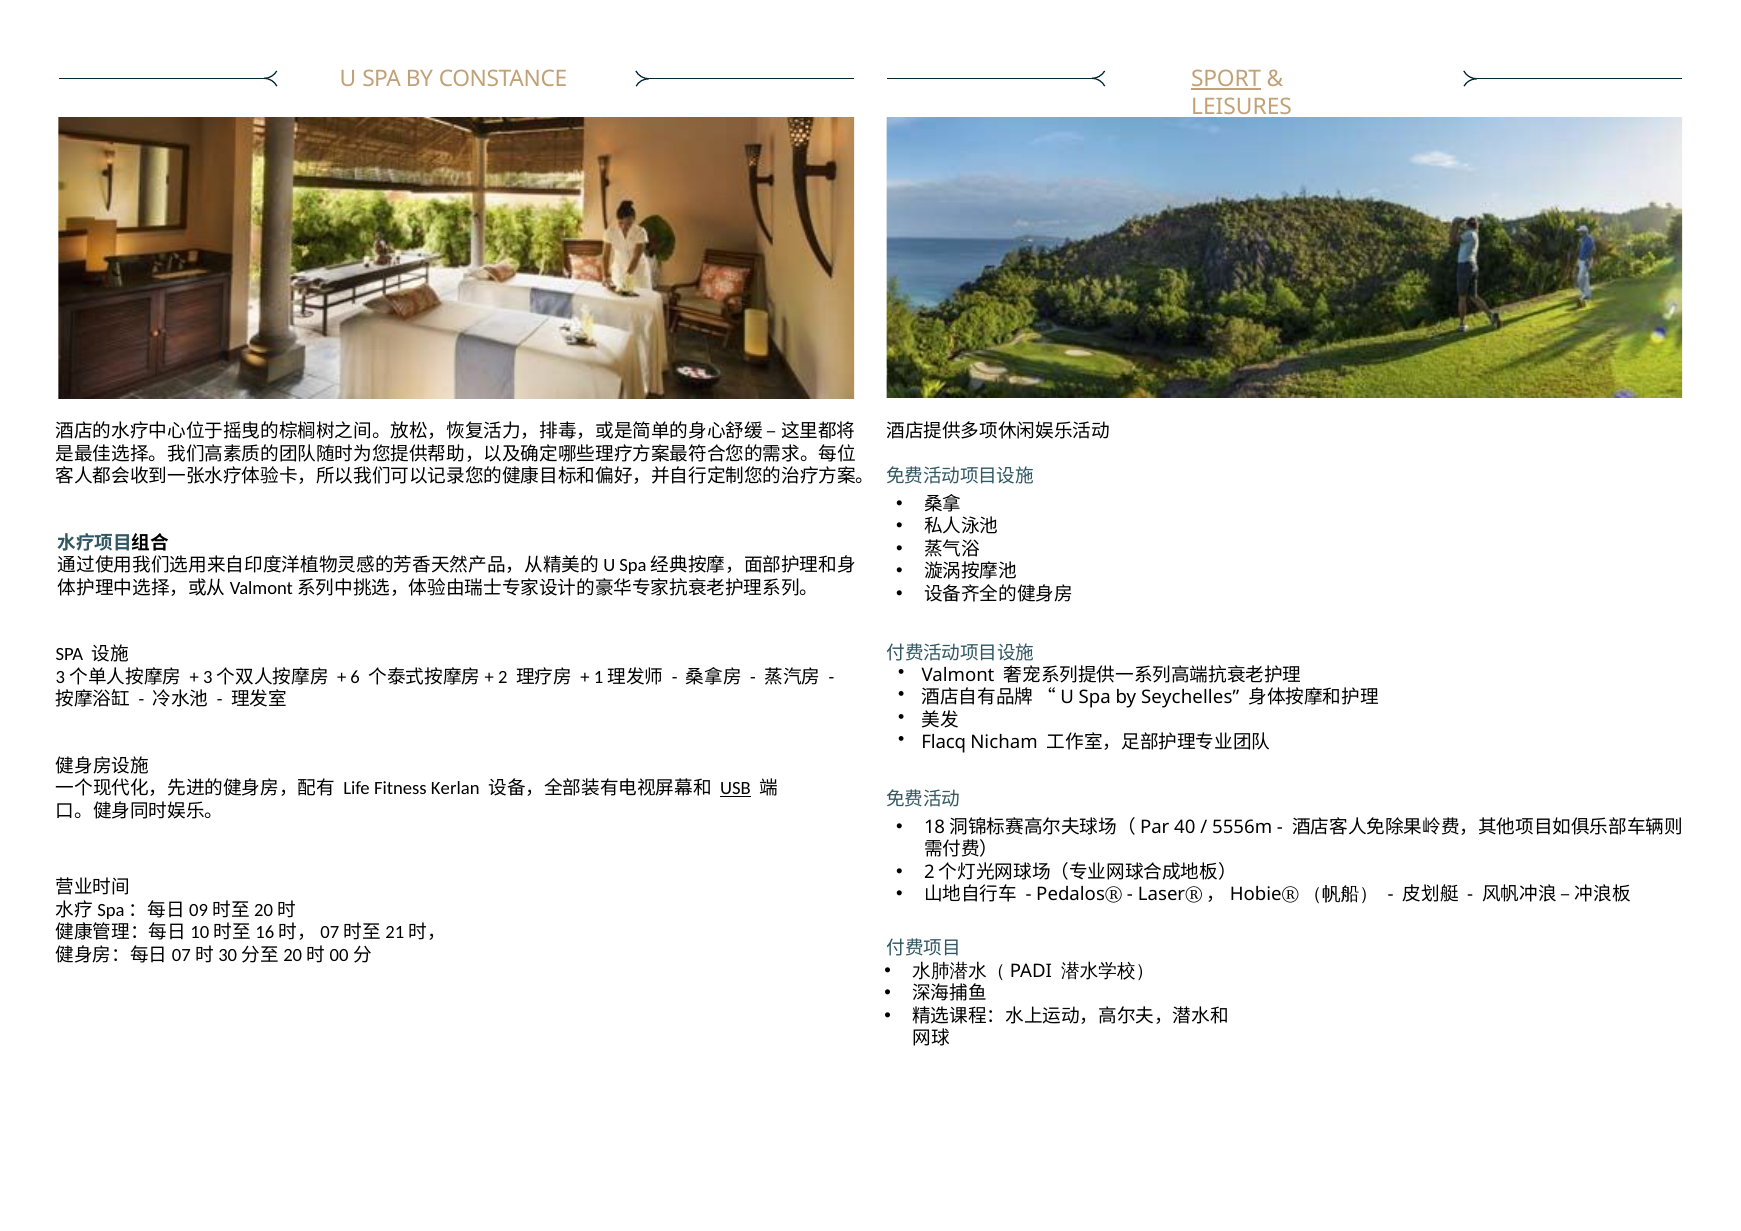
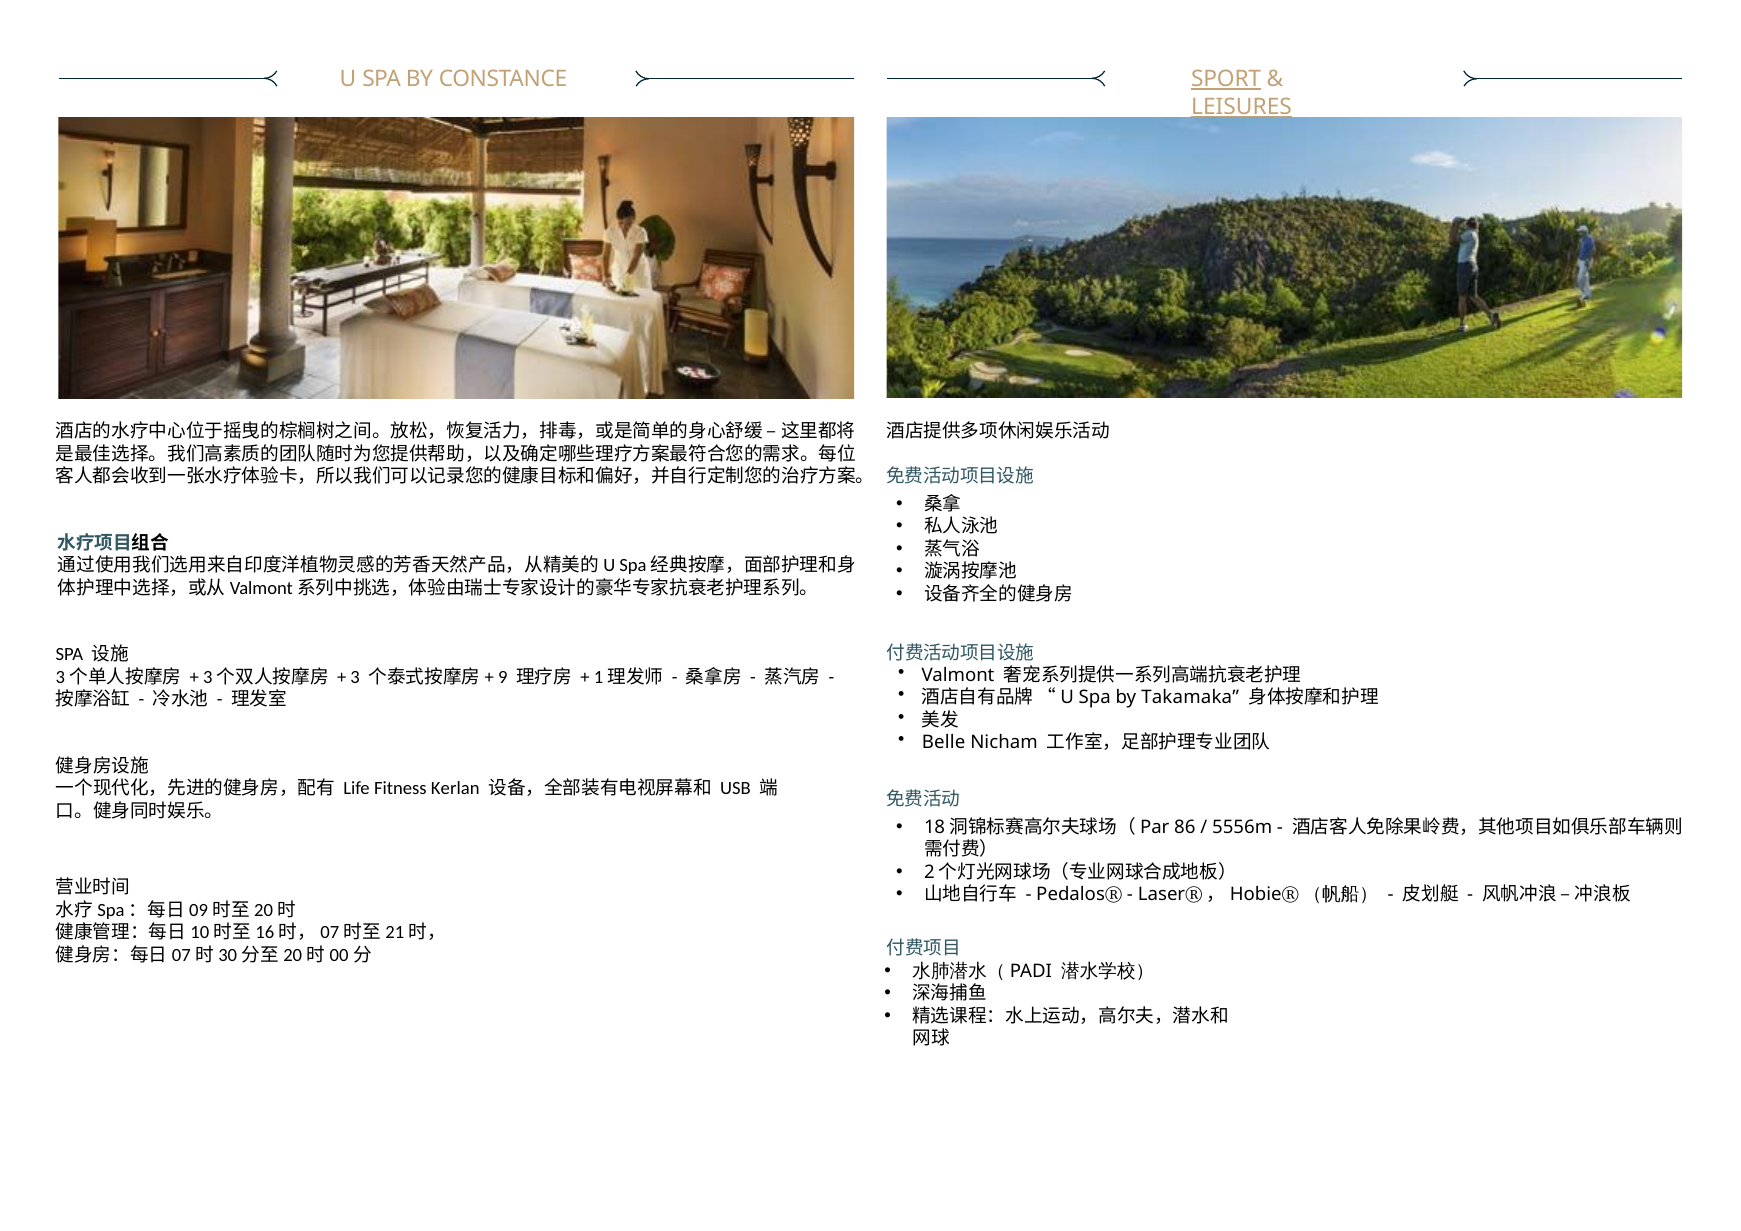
LEISURES underline: none -> present (1242, 107)
6: 6 -> 3 (355, 677)
2: 2 -> 9 (503, 677)
Seychelles: Seychelles -> Takamaka (1190, 698)
Flacq: Flacq -> Belle (944, 743)
USB underline: present -> none (735, 789)
40: 40 -> 86 (1185, 827)
